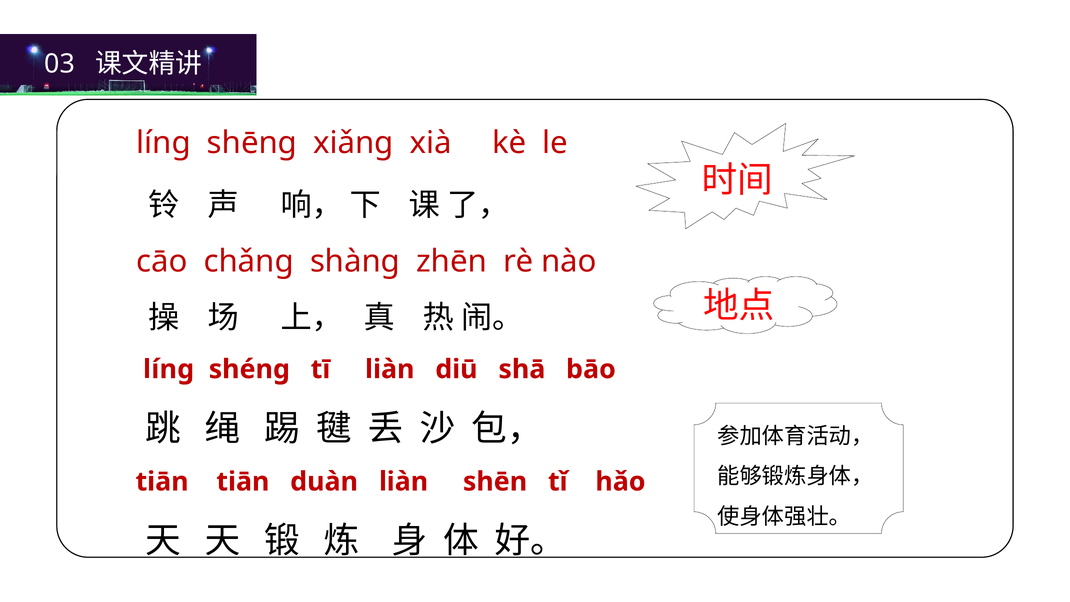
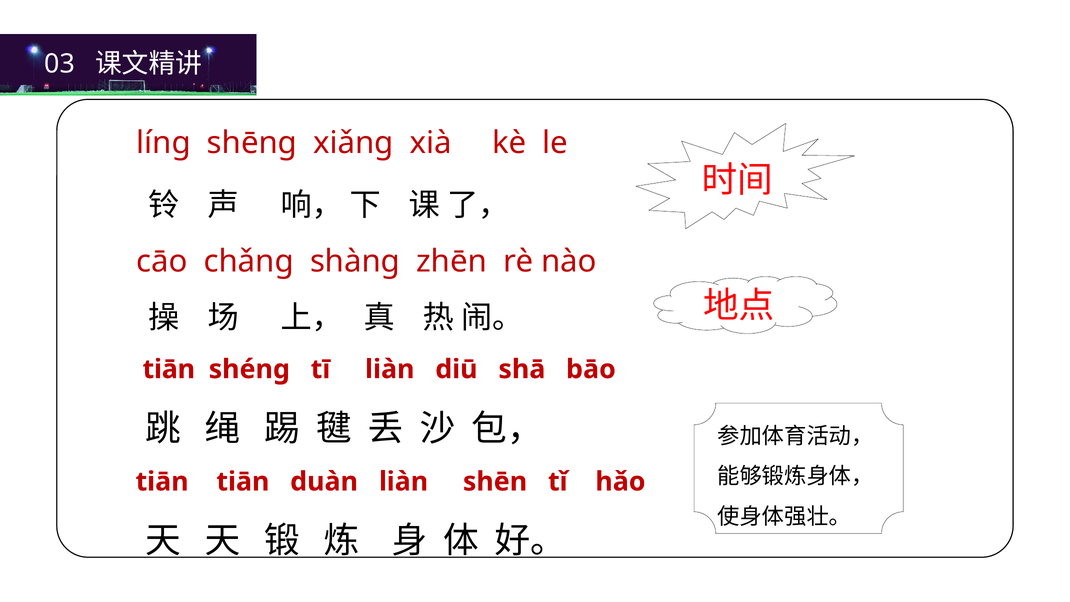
líng: líng -> tiān (169, 369)
